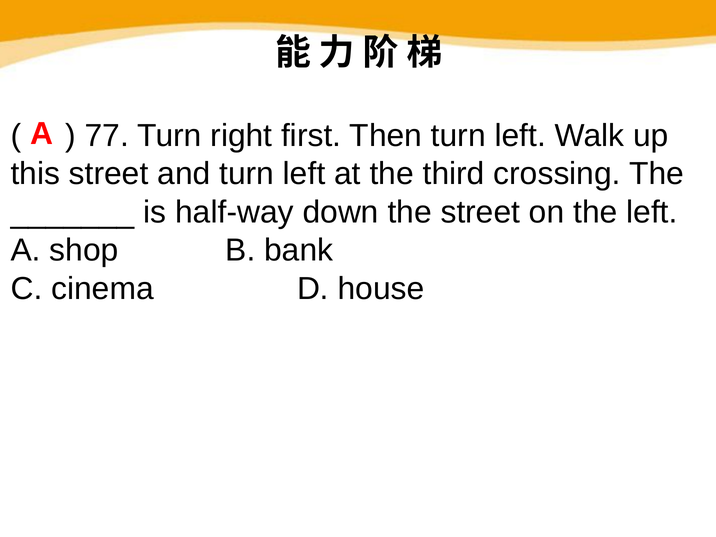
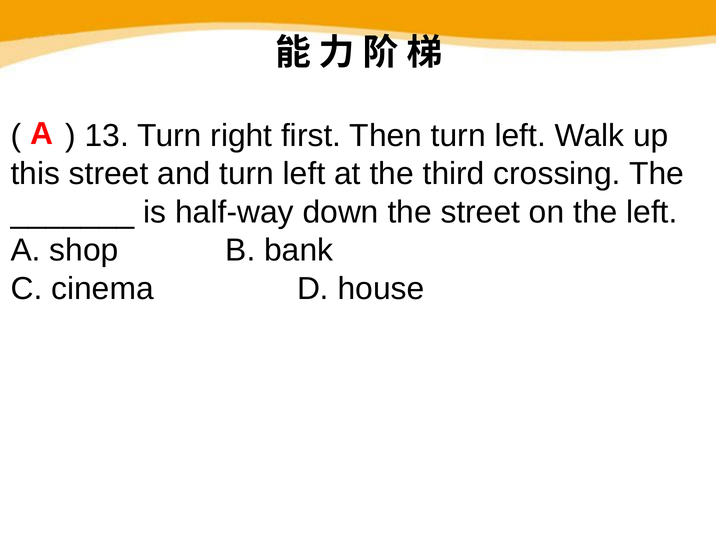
77: 77 -> 13 (107, 136)
